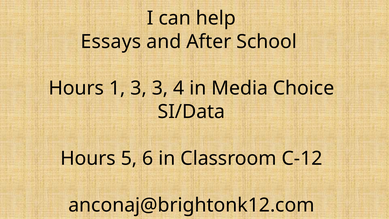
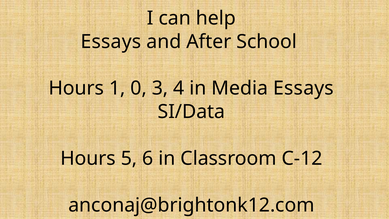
1 3: 3 -> 0 (139, 88)
Media Choice: Choice -> Essays (304, 88)
